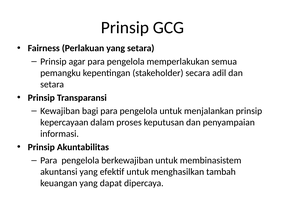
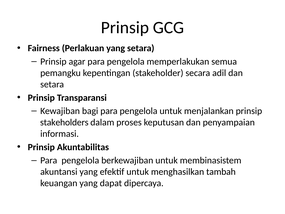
kepercayaan: kepercayaan -> stakeholders (64, 122)
